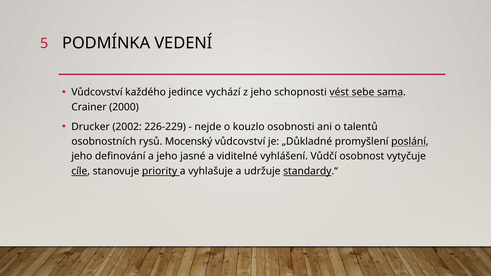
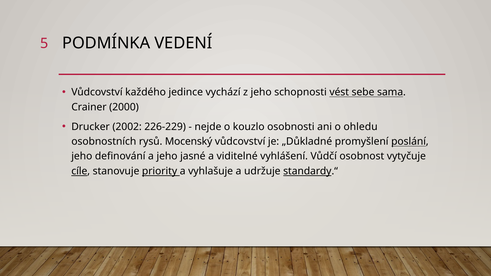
talentů: talentů -> ohledu (361, 127)
